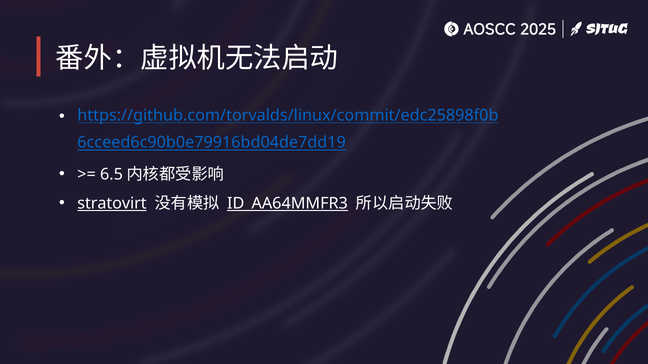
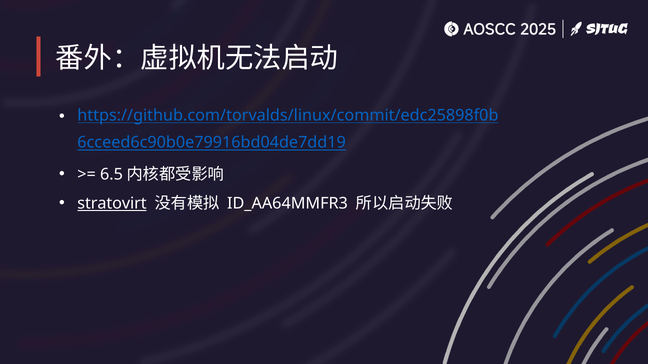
ID_AA64MMFR3 underline: present -> none (287, 204)
